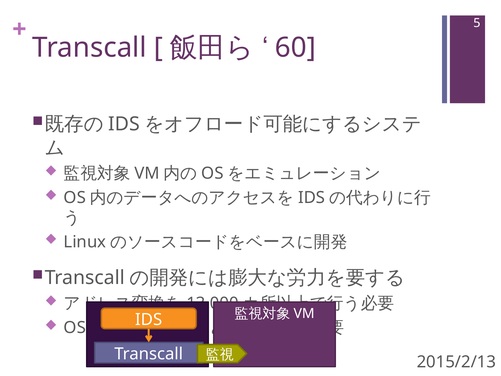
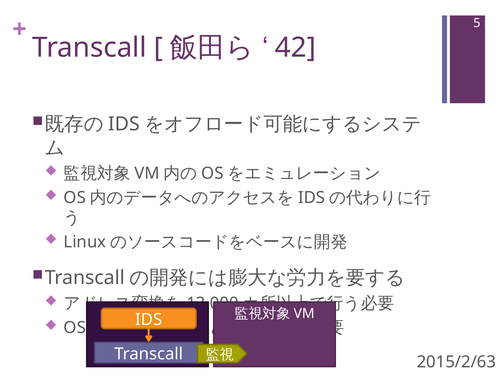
60: 60 -> 42 (295, 48)
2015/2/13: 2015/2/13 -> 2015/2/63 (456, 362)
